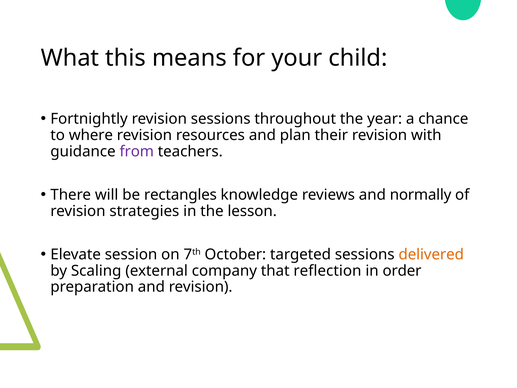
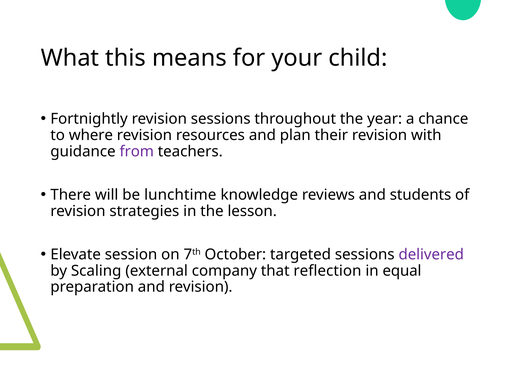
rectangles: rectangles -> lunchtime (180, 195)
normally: normally -> students (421, 195)
delivered colour: orange -> purple (431, 254)
order: order -> equal (402, 271)
